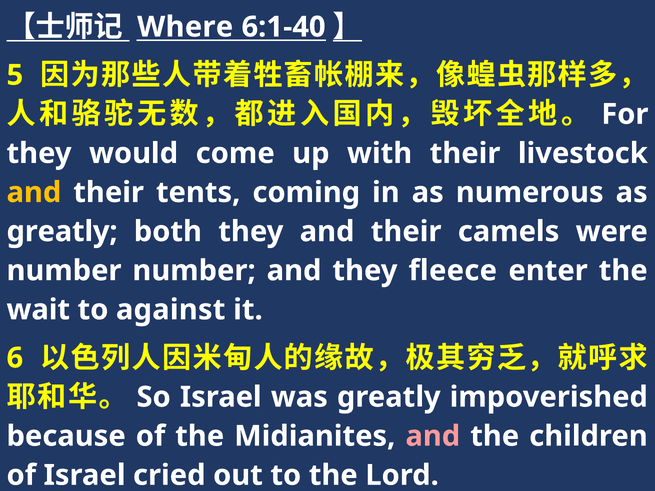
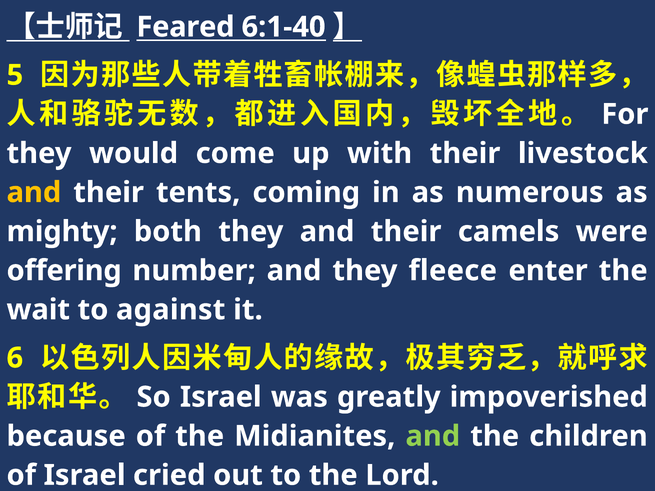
Where: Where -> Feared (185, 27)
greatly: greatly -> mighty (62, 232)
number: number -> offering (64, 271)
and colour: pink -> light green (433, 436)
